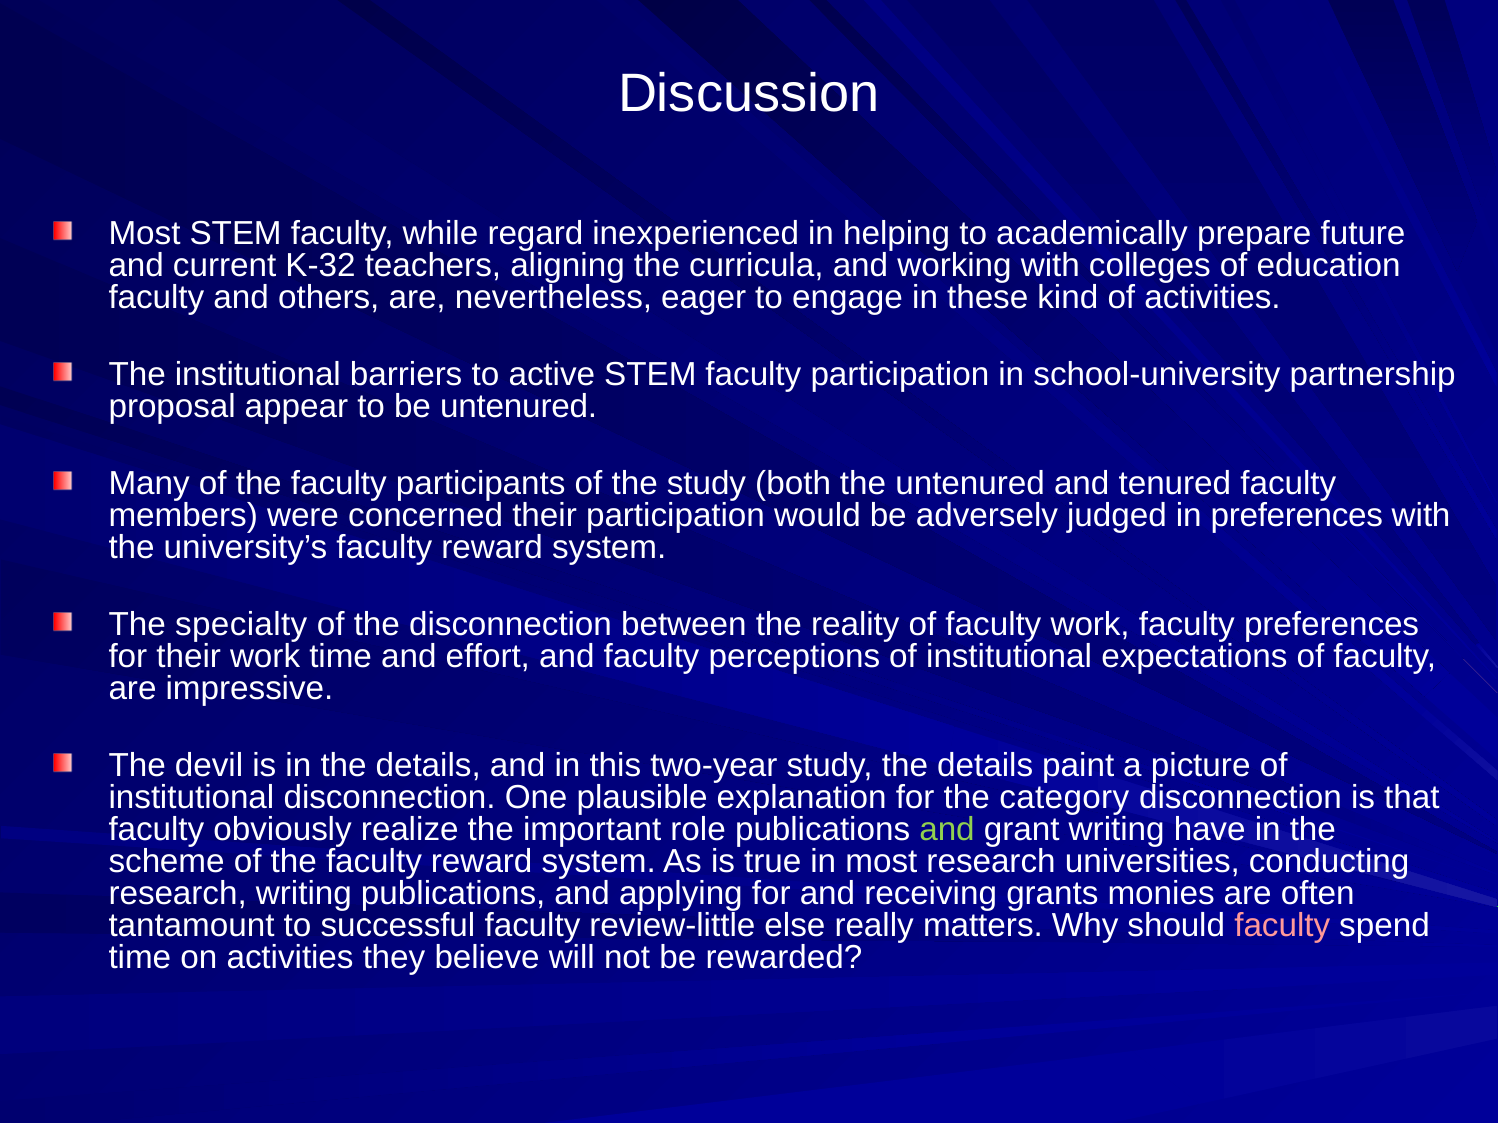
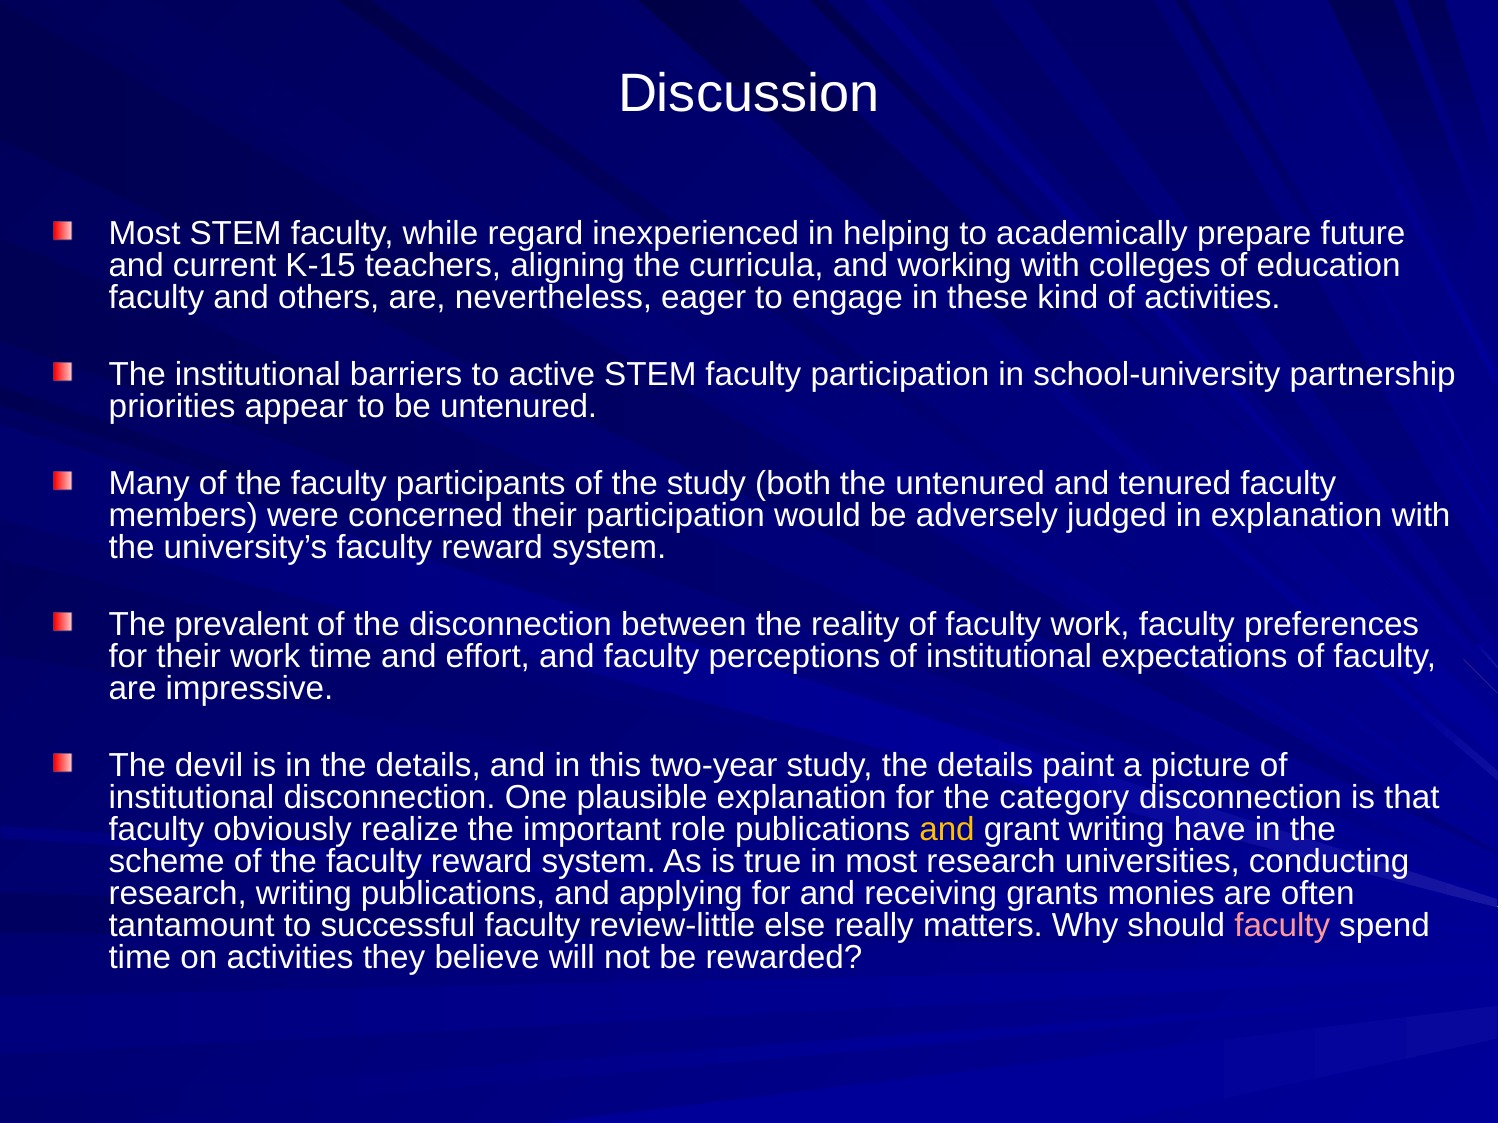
K-32: K-32 -> K-15 (321, 265)
proposal: proposal -> priorities (172, 407)
in preferences: preferences -> explanation (1297, 516)
specialty: specialty -> prevalent (242, 625)
and colour: light green -> yellow (947, 830)
